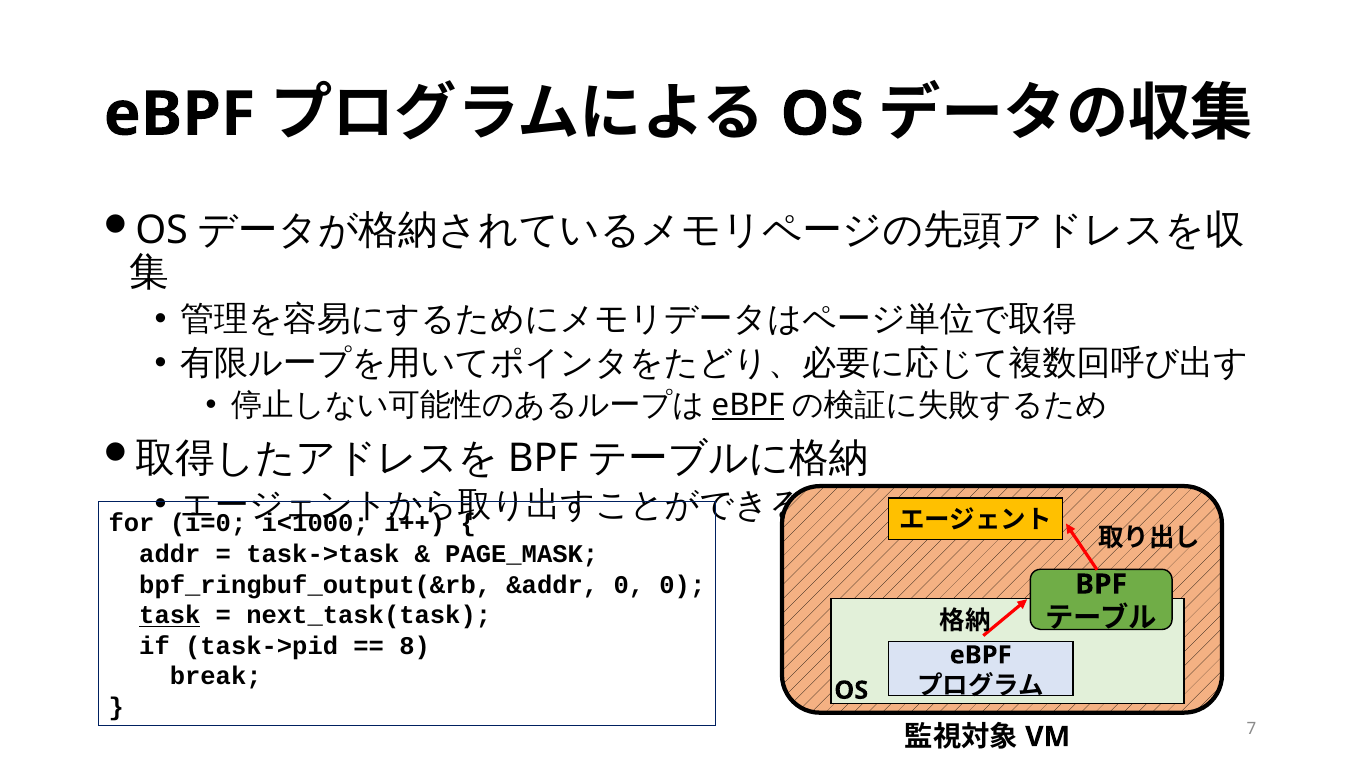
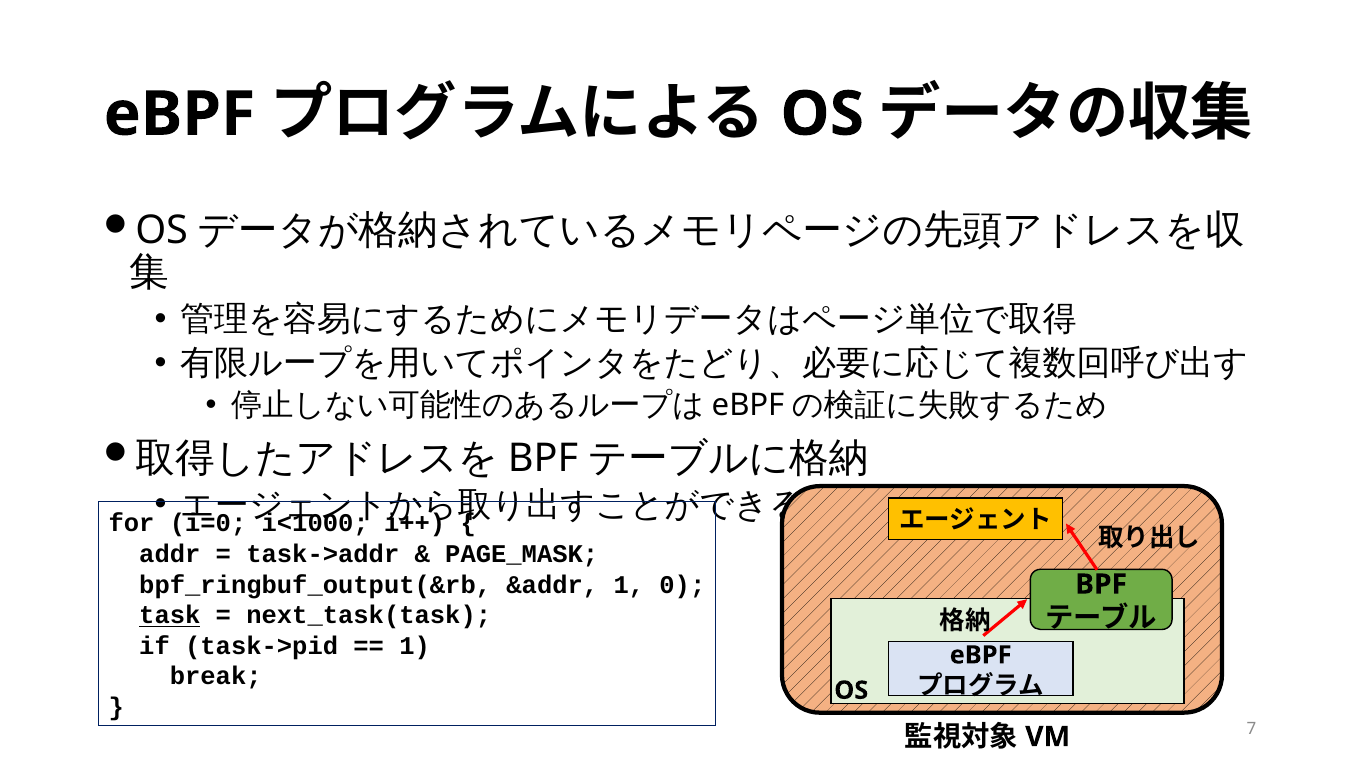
eBPF underline: present -> none (748, 406)
task->task: task->task -> task->addr (323, 554)
&addr 0: 0 -> 1 (629, 585)
8: 8 -> 1 (415, 646)
